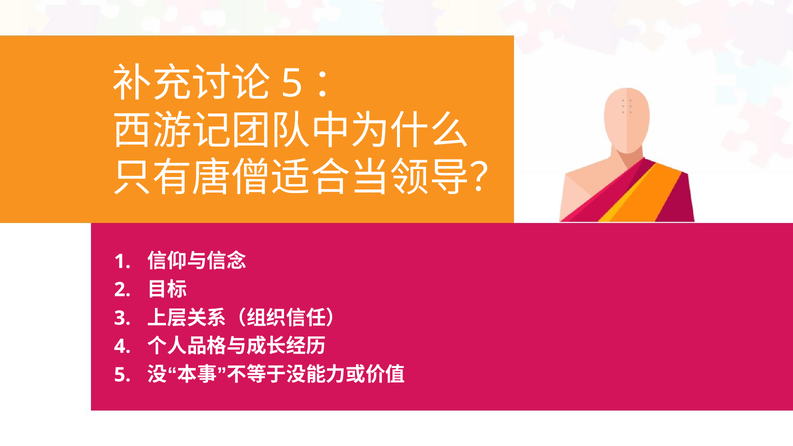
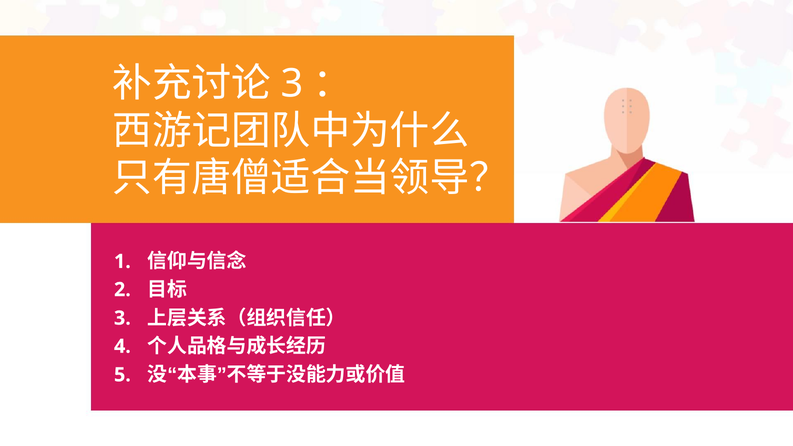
5: 5 -> 3 (292, 84)
